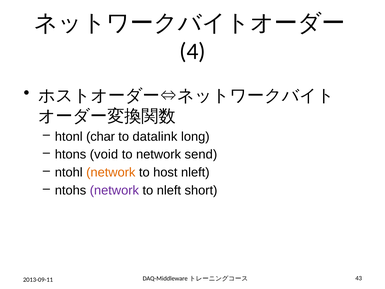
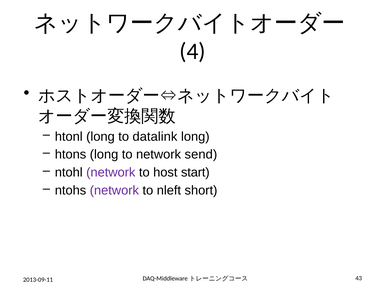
htonl char: char -> long (100, 136)
htons void: void -> long (104, 154)
network colour: orange -> purple (111, 172)
host nleft: nleft -> start (195, 172)
